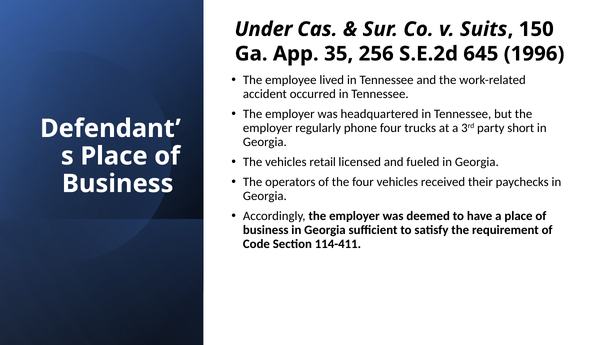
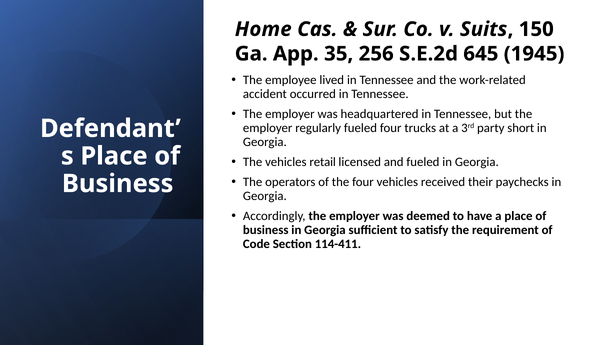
Under: Under -> Home (263, 29)
1996: 1996 -> 1945 (534, 54)
regularly phone: phone -> fueled (360, 128)
